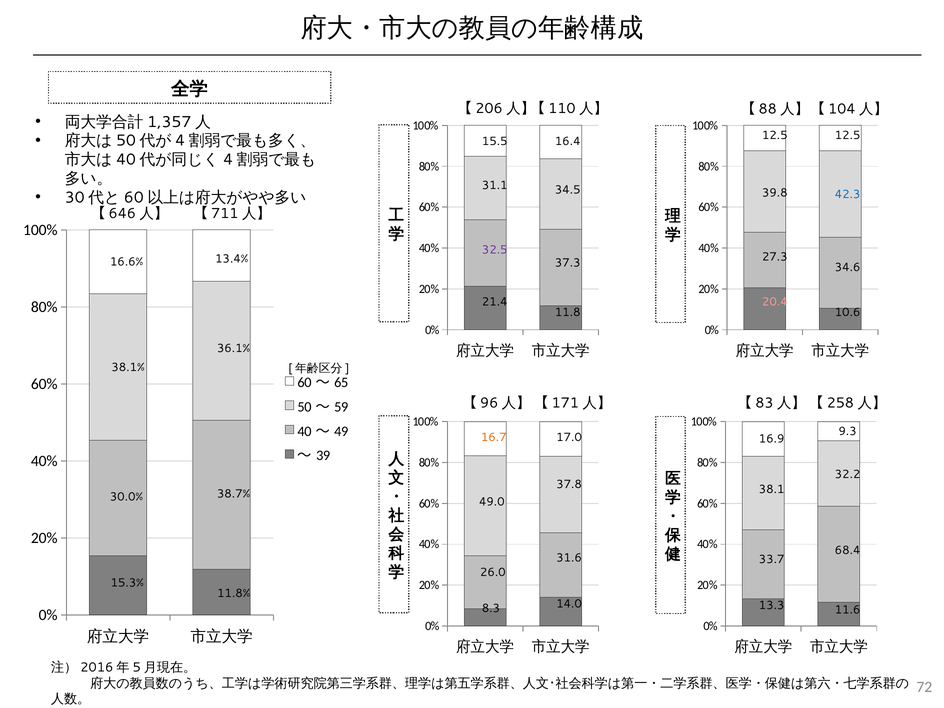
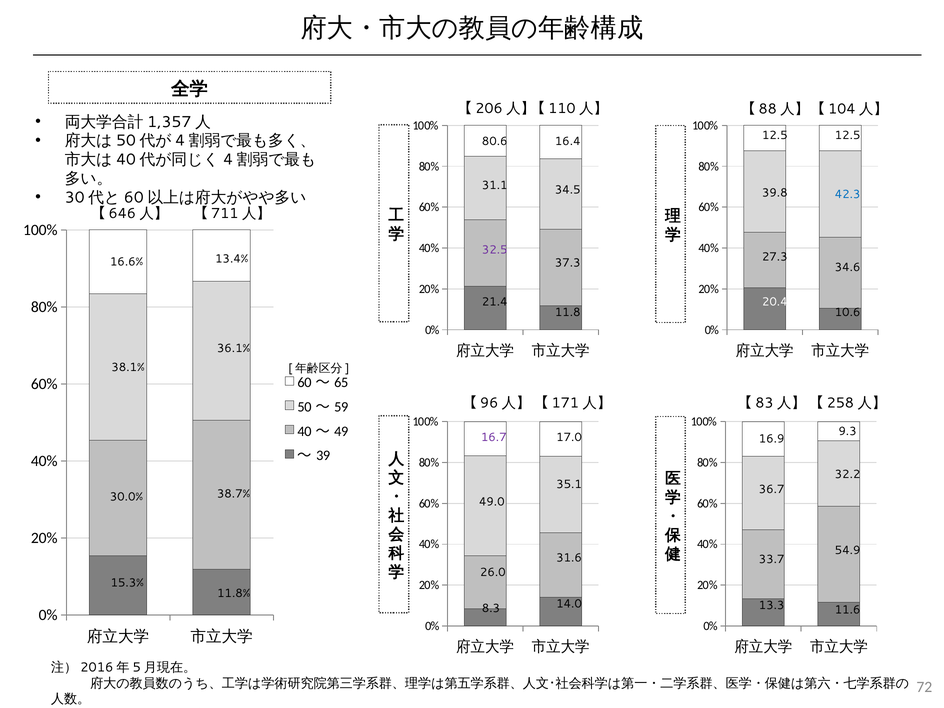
15.5: 15.5 -> 80.6 (495, 141)
20.4 colour: pink -> white (775, 302)
16.7 colour: orange -> purple (494, 437)
37.8: 37.8 -> 35.1 (569, 484)
38.1: 38.1 -> 36.7 (772, 489)
68.4: 68.4 -> 54.9 (848, 550)
